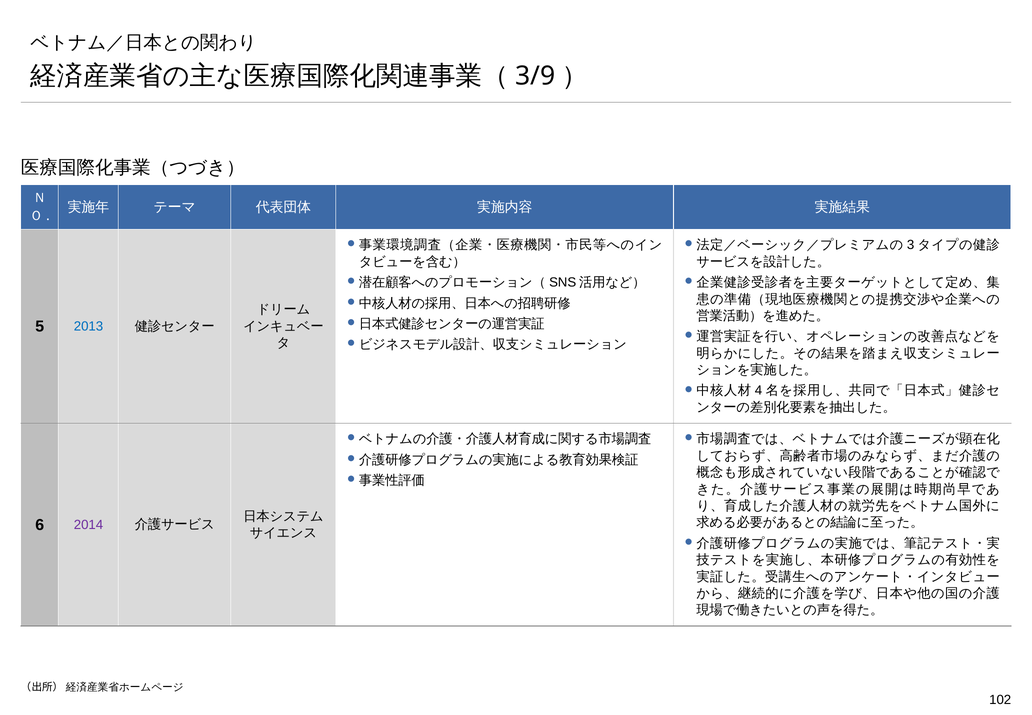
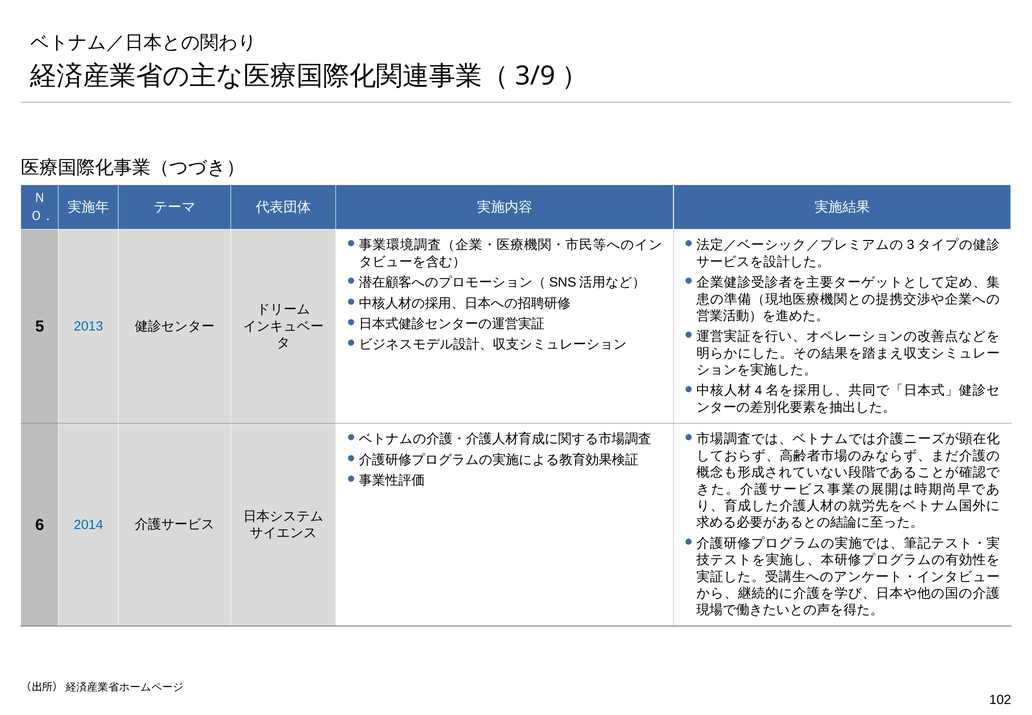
2014 colour: purple -> blue (88, 524)
